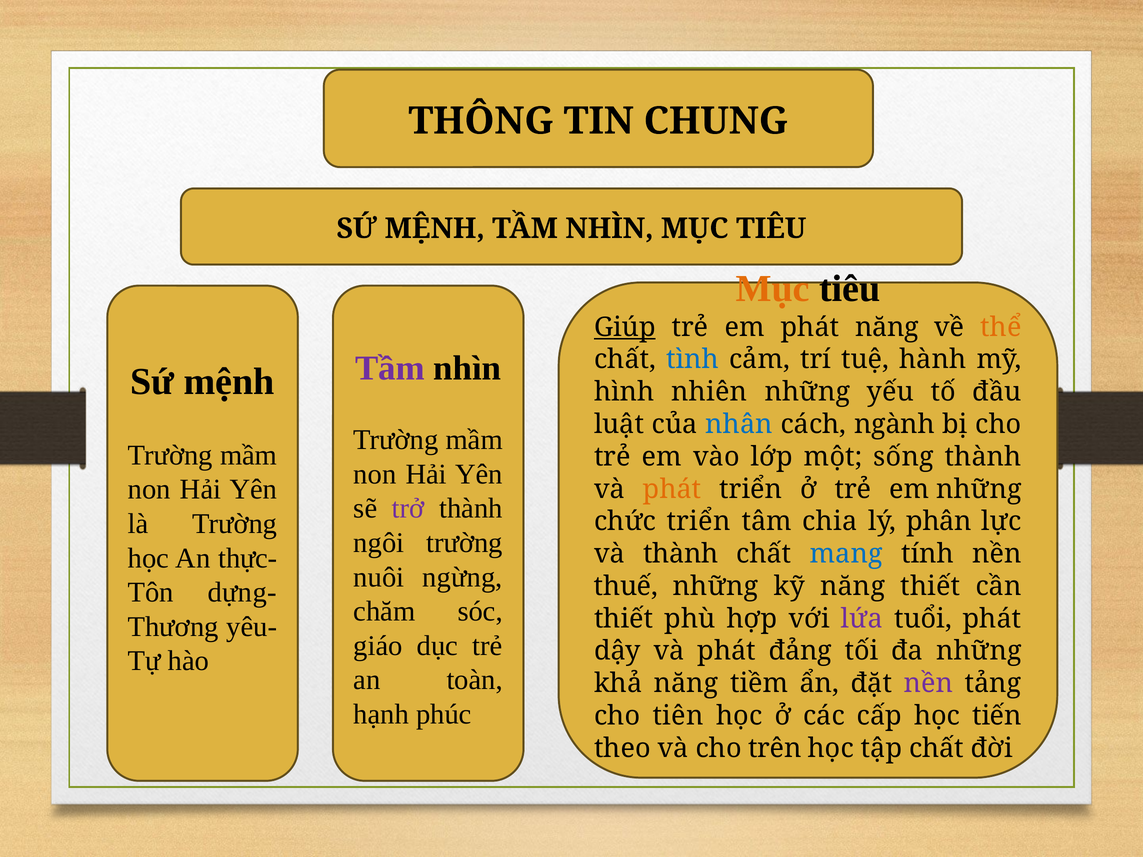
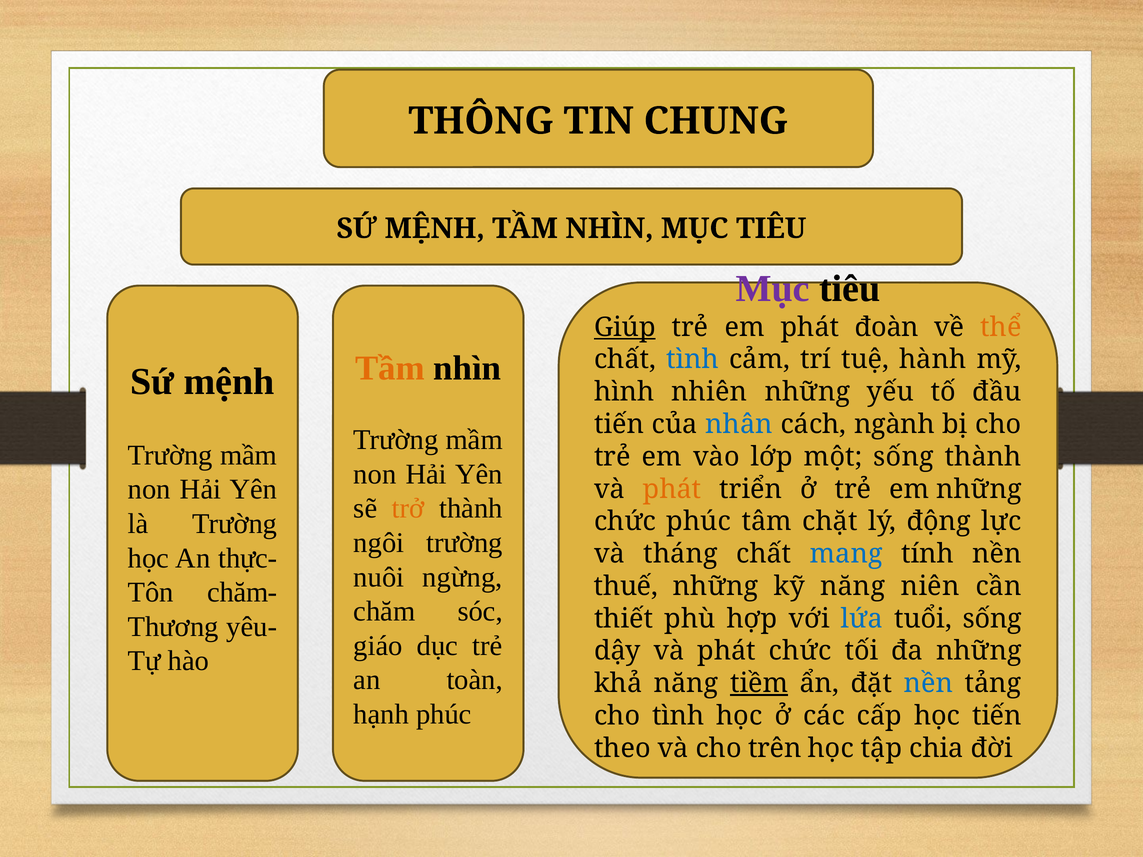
Mục colour: orange -> purple (773, 289)
phát năng: năng -> đoàn (887, 327)
Tầm colour: purple -> orange (390, 368)
luật: luật -> tiến (619, 424)
trở colour: purple -> orange (408, 509)
chức triển: triển -> phúc (699, 522)
chia: chia -> chặt (830, 522)
phân: phân -> động (939, 522)
và thành: thành -> tháng (681, 554)
năng thiết: thiết -> niên (930, 586)
dựng-: dựng- -> chăm- (242, 593)
lứa colour: purple -> blue (862, 619)
tuổi phát: phát -> sống (992, 619)
phát đảng: đảng -> chức (800, 651)
tiềm underline: none -> present (759, 684)
nền colour: purple -> blue (928, 684)
cho tiên: tiên -> tình (678, 716)
tập chất: chất -> chia (936, 748)
